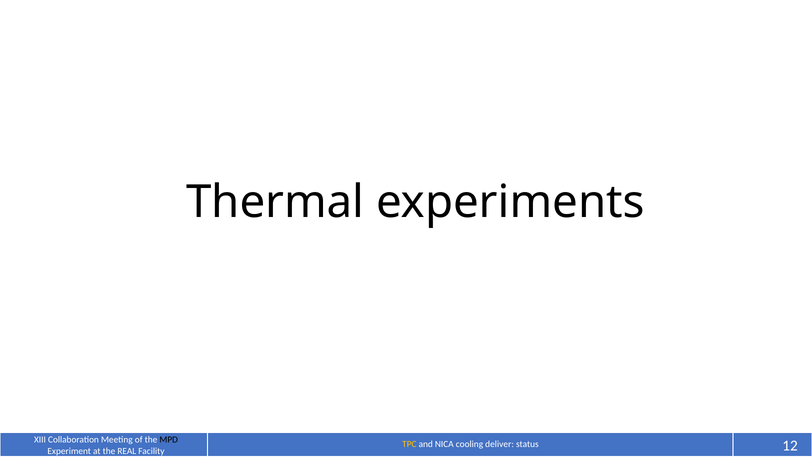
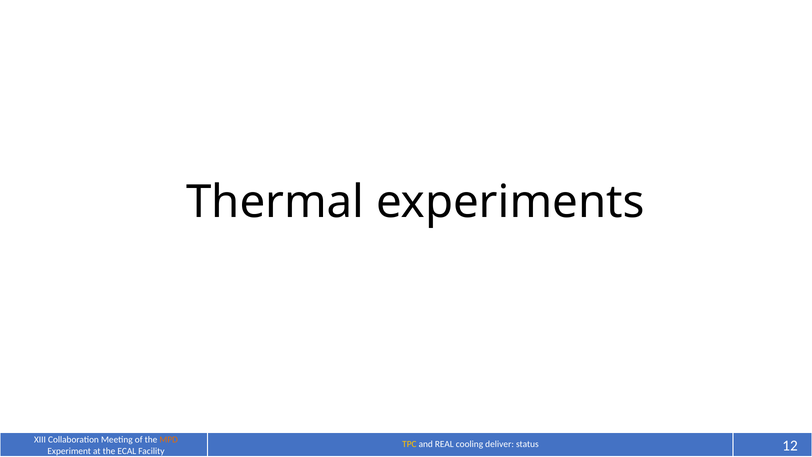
MPD colour: black -> orange (169, 440)
NICA: NICA -> REAL (444, 444)
REAL: REAL -> ECAL (127, 451)
